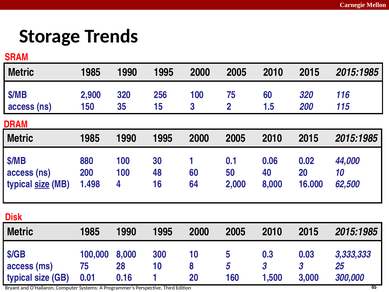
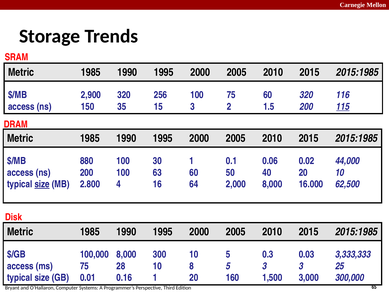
115 underline: none -> present (343, 106)
48: 48 -> 63 (157, 172)
1.498: 1.498 -> 2.800 (90, 184)
